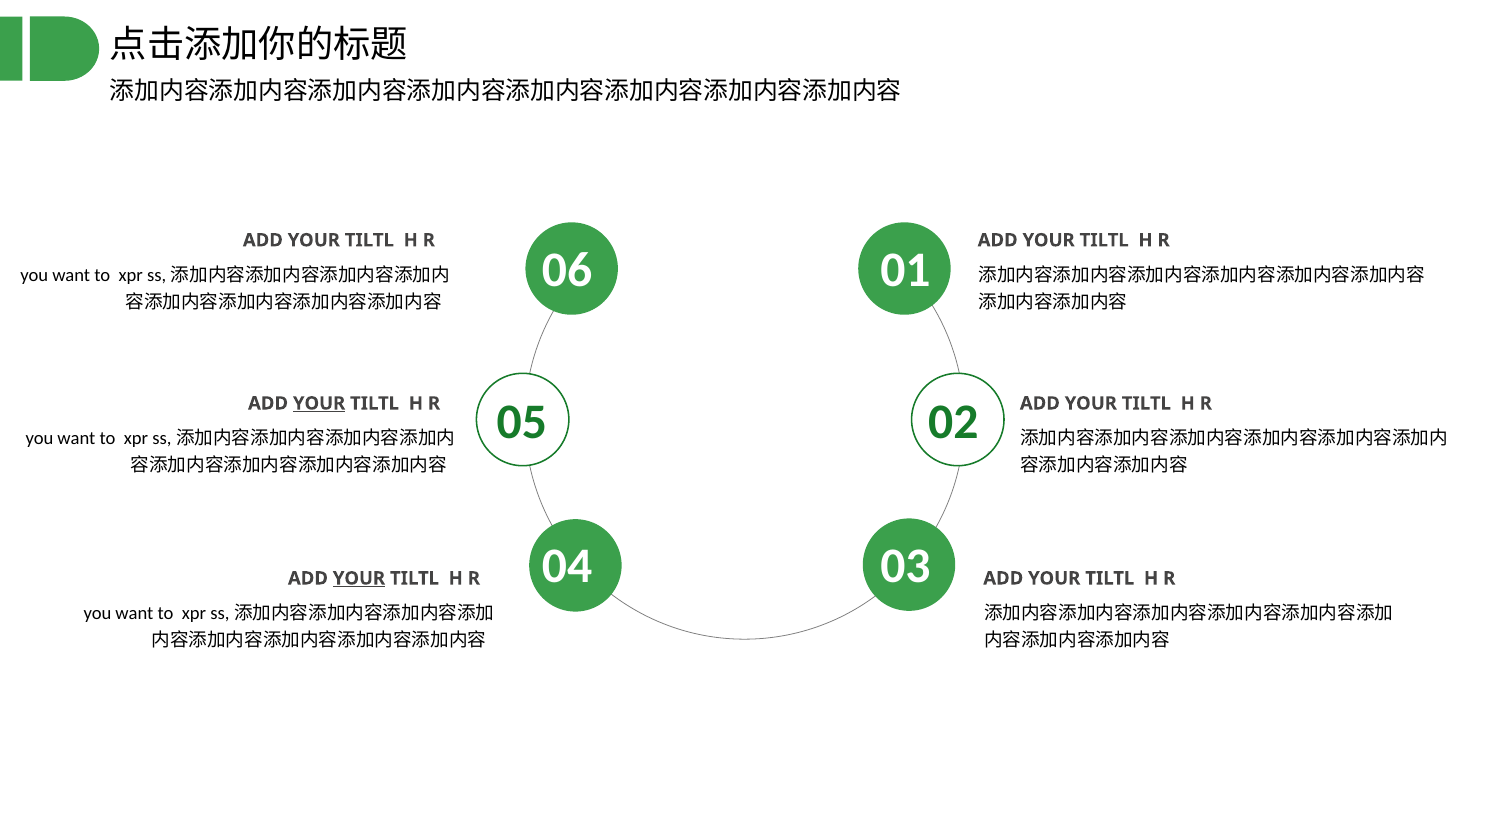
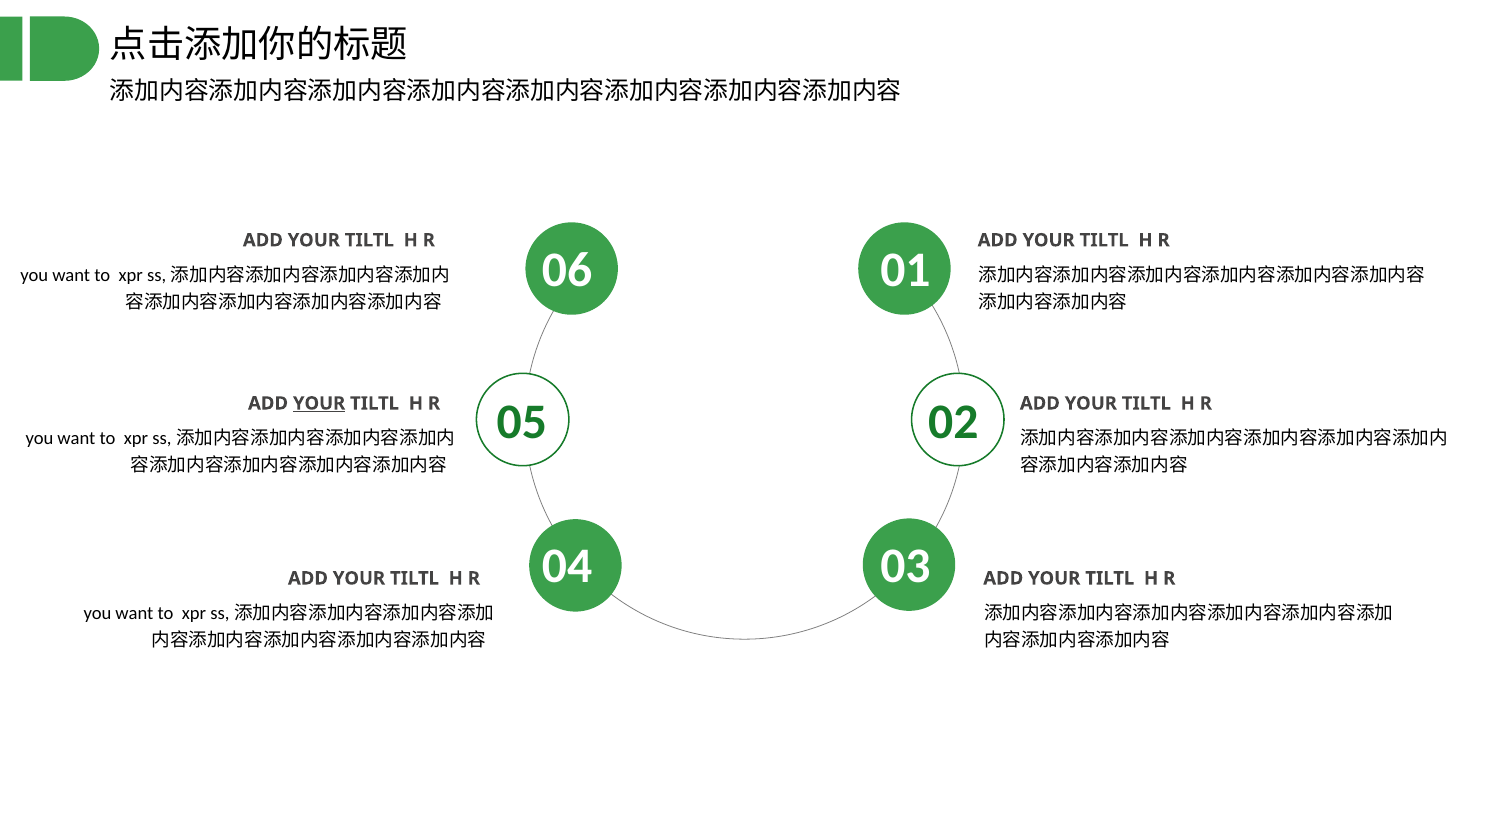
YOUR underline: present -> none (359, 578)
